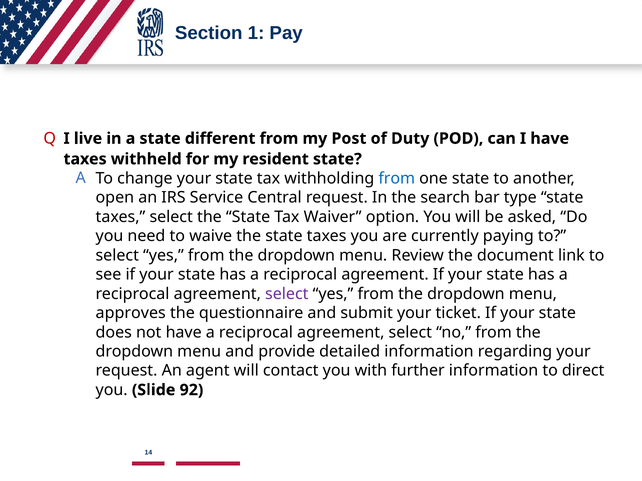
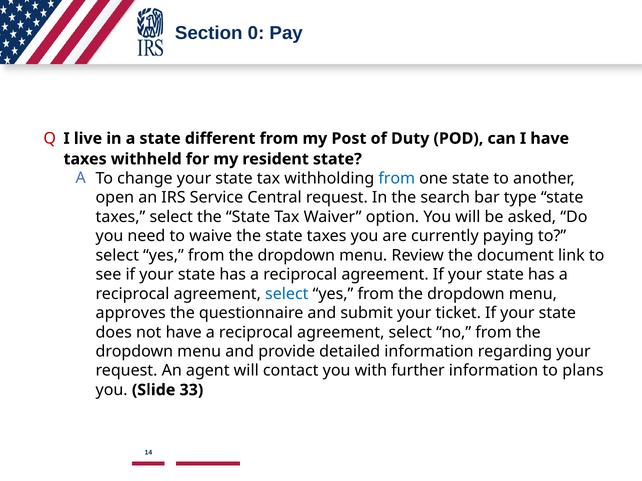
1: 1 -> 0 (256, 33)
select colour: purple -> blue (287, 294)
direct: direct -> plans (583, 371)
92: 92 -> 33 (191, 390)
